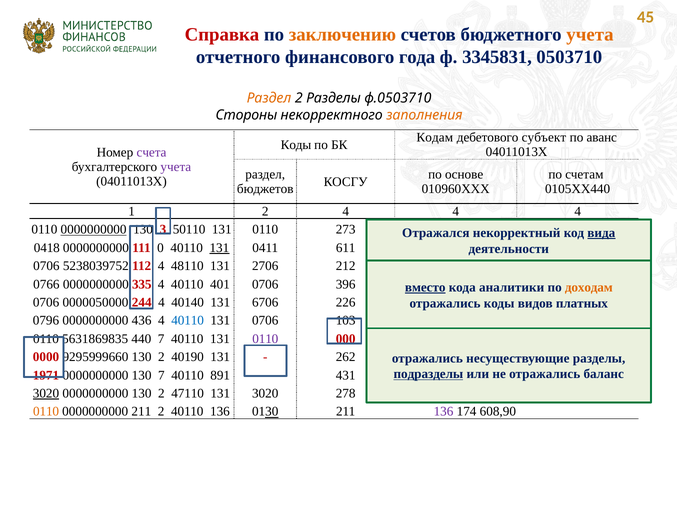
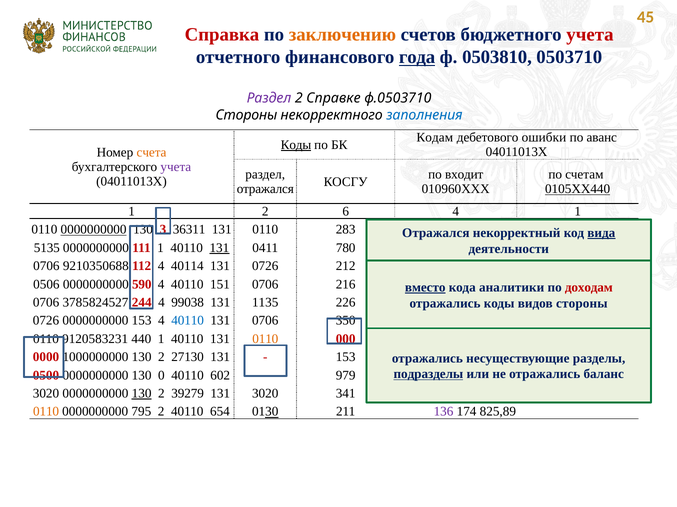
учета colour: orange -> red (590, 35)
года underline: none -> present (417, 57)
3345831: 3345831 -> 0503810 (497, 57)
Раздел colour: orange -> purple (269, 98)
2 Разделы: Разделы -> Справке (333, 98)
заполнения colour: orange -> blue (424, 115)
субъект: субъект -> ошибки (544, 138)
Коды underline: none -> present (296, 145)
счета colour: purple -> orange (151, 153)
основе: основе -> входит (464, 175)
бюджетов: бюджетов -> отражался (265, 189)
0105ХХ440 underline: none -> present (578, 189)
2 4: 4 -> 6 (346, 212)
4: 4 -> 1 (578, 212)
50110: 50110 -> 36311 (189, 230)
273: 273 -> 283 (346, 230)
0418: 0418 -> 5135 (47, 248)
111 0: 0 -> 1 (160, 248)
611: 611 -> 780 (346, 248)
5238039752: 5238039752 -> 9210350688 (96, 266)
48110: 48110 -> 40114 (187, 266)
131 2706: 2706 -> 0726 (265, 266)
0766: 0766 -> 0506 (46, 285)
335: 335 -> 590 (142, 285)
401: 401 -> 151 (220, 285)
396: 396 -> 216 (346, 285)
доходам colour: orange -> red (589, 288)
0000050000: 0000050000 -> 3785824527 (95, 303)
40140: 40140 -> 99038 (188, 303)
6706: 6706 -> 1135 (265, 303)
видов платных: платных -> стороны (582, 304)
0796: 0796 -> 0726 (46, 321)
0000000000 436: 436 -> 153 (142, 321)
103: 103 -> 350 (346, 321)
5631869835: 5631869835 -> 9120583231 (95, 339)
440 7: 7 -> 1 (161, 339)
0110 colour: purple -> orange (265, 339)
9295999660: 9295999660 -> 1000000000 (95, 358)
40190: 40190 -> 27130 (188, 358)
262: 262 -> 153 (346, 358)
1971: 1971 -> 0500 (46, 376)
130 7: 7 -> 0 (161, 376)
891: 891 -> 602 (220, 376)
431: 431 -> 979 (346, 376)
3020 underline: present -> none (46, 394)
130 underline: none -> present (142, 394)
47110: 47110 -> 39279 (188, 394)
278: 278 -> 341 (346, 394)
0000000000 211: 211 -> 795 (141, 412)
40110 136: 136 -> 654 (220, 412)
608,90: 608,90 -> 825,89 (498, 412)
